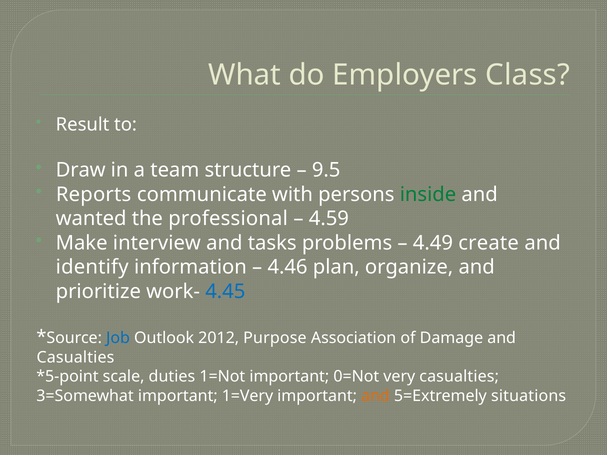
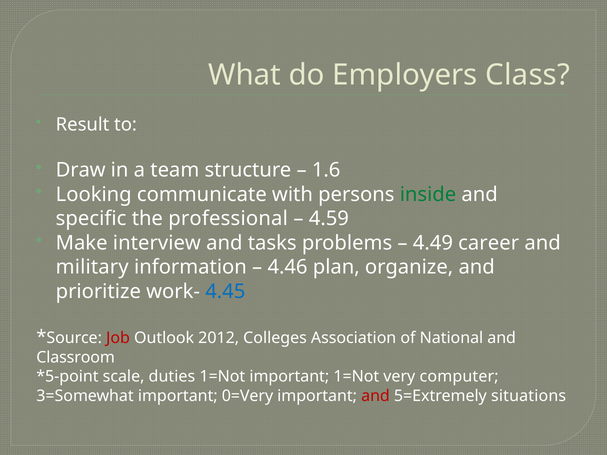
9.5: 9.5 -> 1.6 (326, 170)
Reports: Reports -> Looking (94, 195)
wanted: wanted -> specific (91, 219)
create: create -> career (489, 243)
identify: identify -> military (92, 267)
Job colour: blue -> red (118, 338)
Purpose: Purpose -> Colleges (275, 338)
Damage: Damage -> National (451, 338)
Casualties: Casualties -> Classroom (76, 358)
important 0=Not: 0=Not -> 1=Not (356, 377)
very casualties: casualties -> computer (459, 377)
1=Very: 1=Very -> 0=Very (247, 396)
and colour: orange -> red (376, 396)
